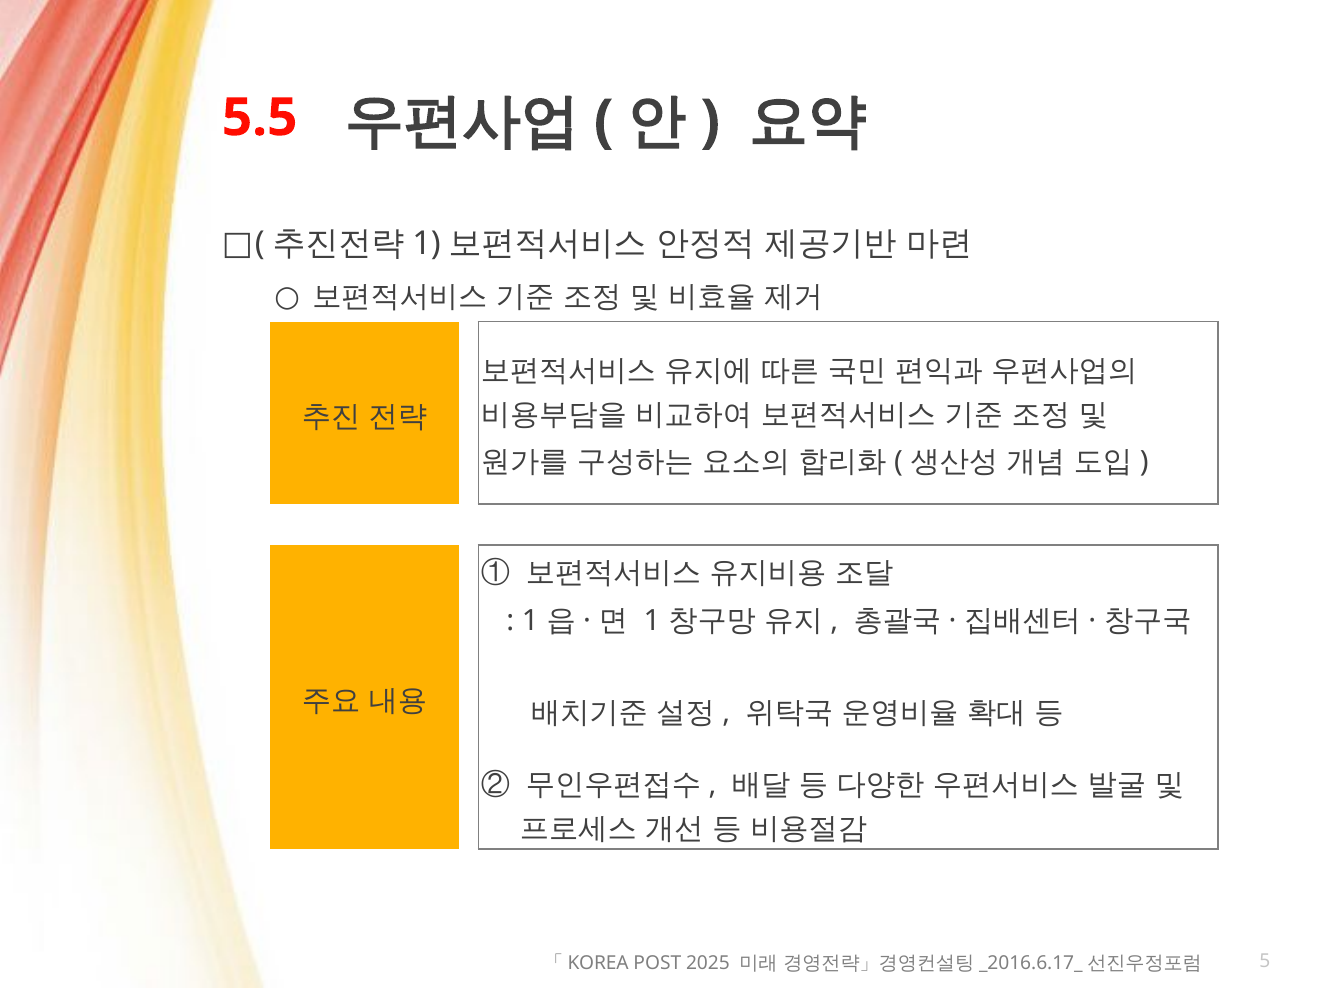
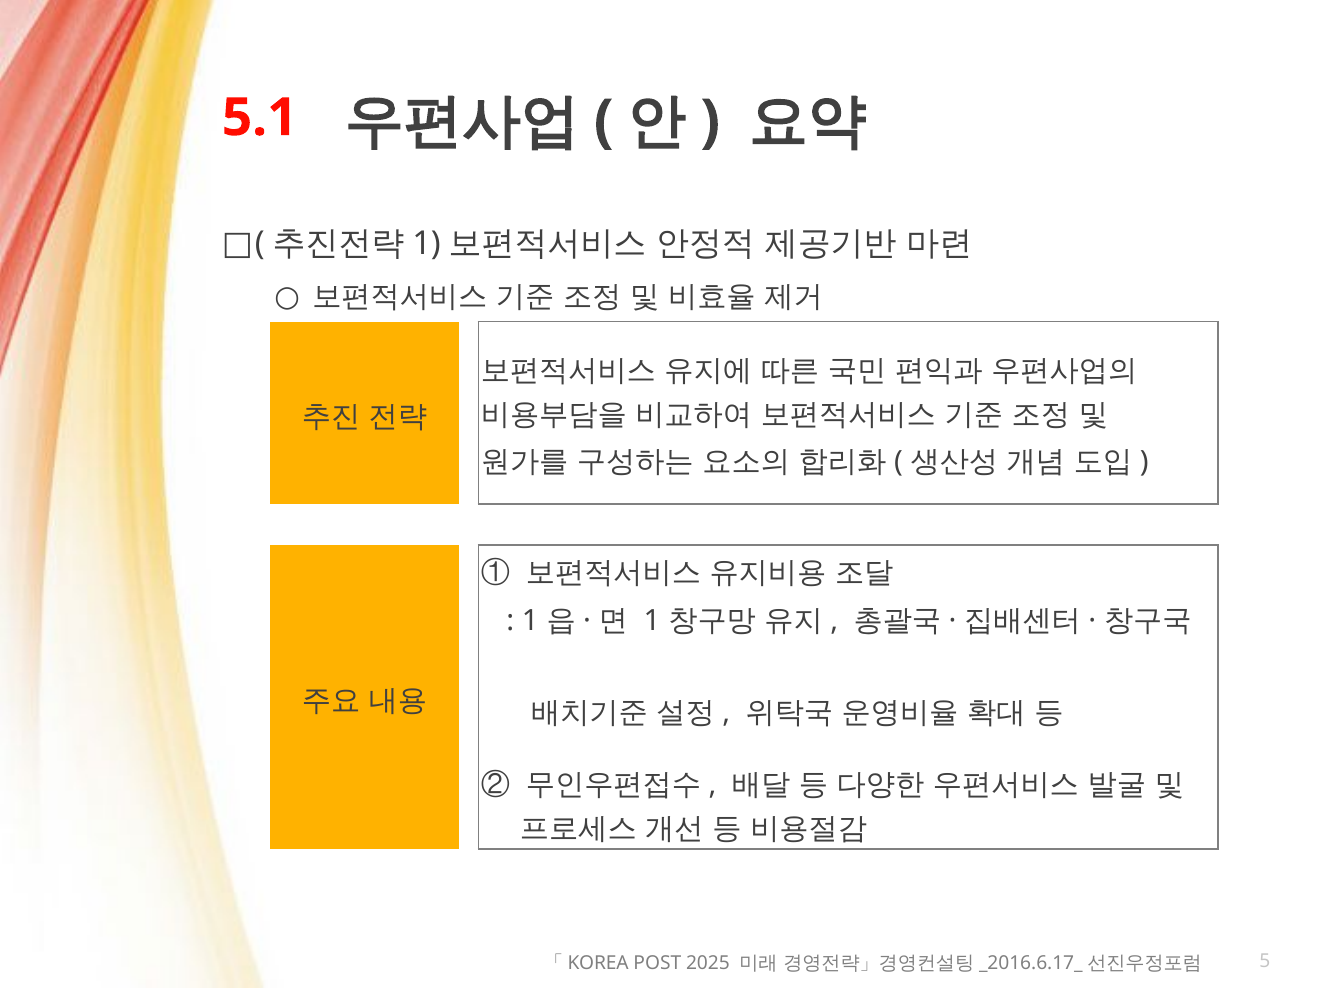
5.5: 5.5 -> 5.1 (260, 118)
